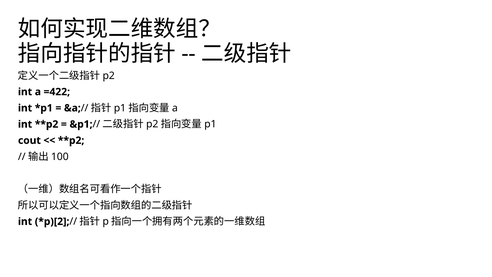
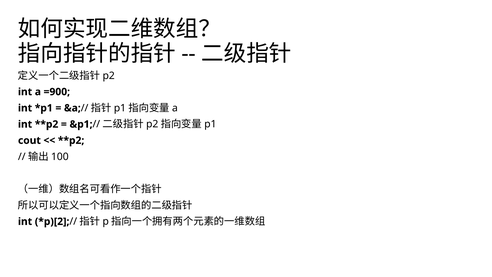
=422: =422 -> =900 (57, 92)
